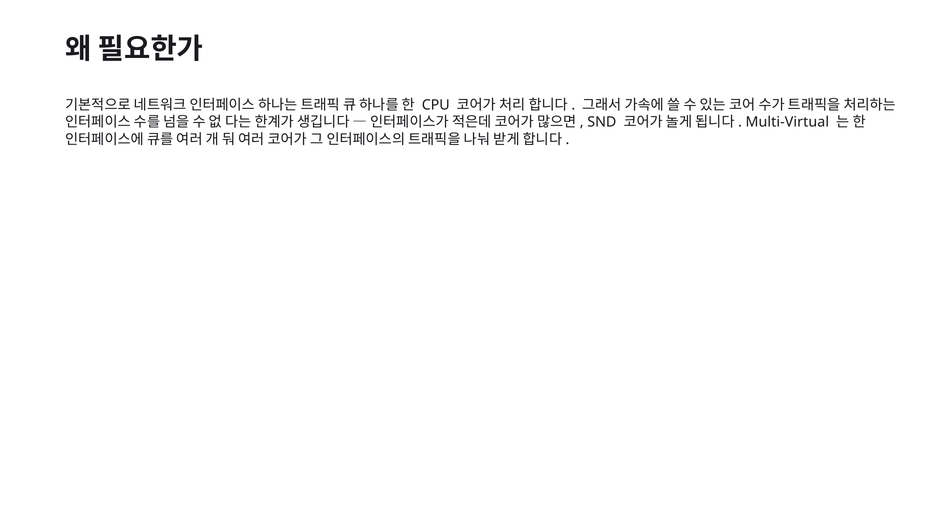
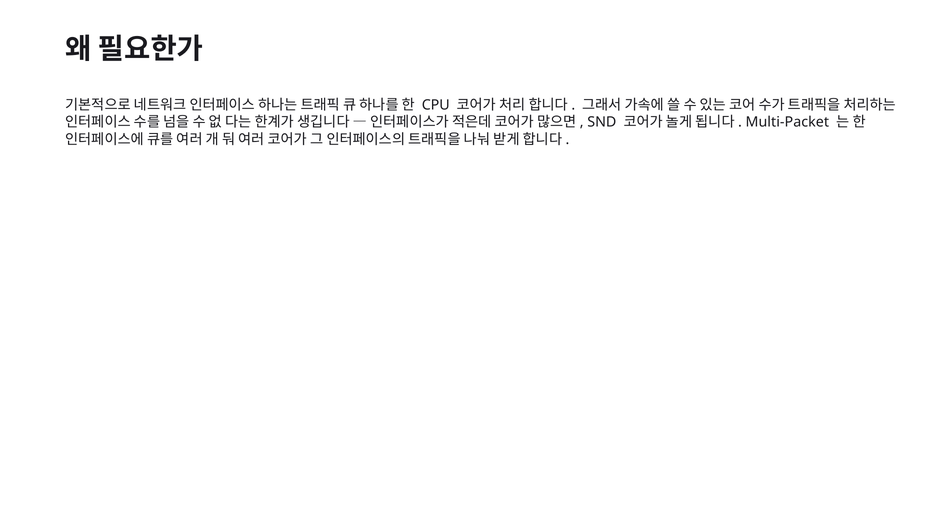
Multi-Virtual: Multi-Virtual -> Multi-Packet (787, 122)
